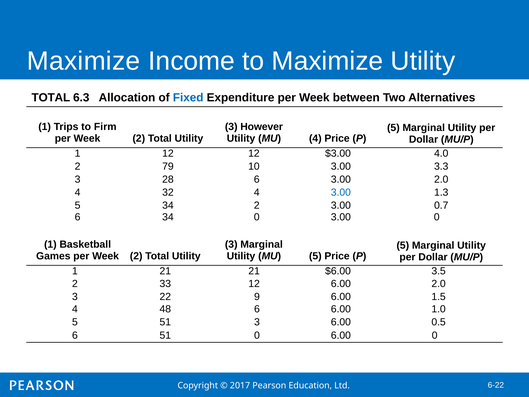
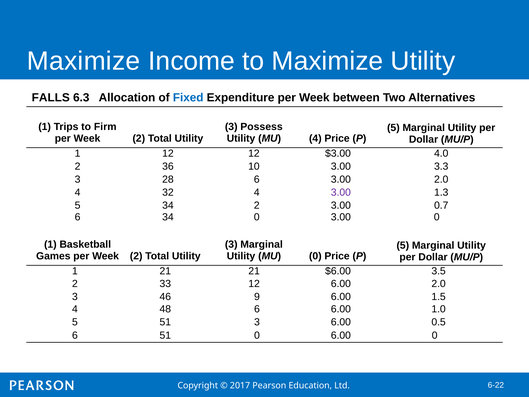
TOTAL: TOTAL -> FALLS (51, 97)
However: However -> Possess (262, 127)
79: 79 -> 36 (168, 166)
3.00 colour: blue -> purple (341, 192)
MU 5: 5 -> 0 (315, 256)
22: 22 -> 46 (165, 297)
